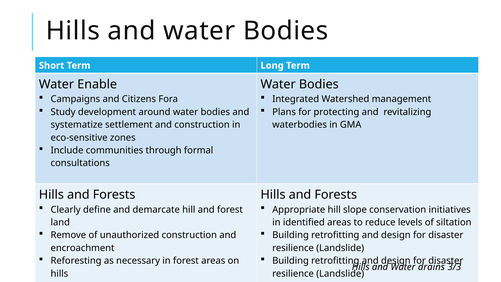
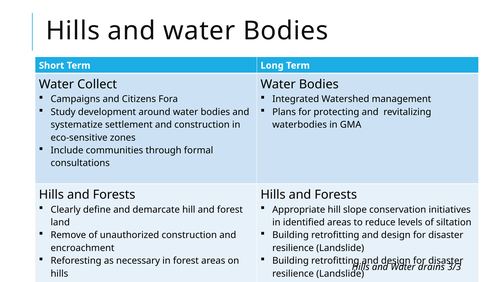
Enable: Enable -> Collect (97, 84)
